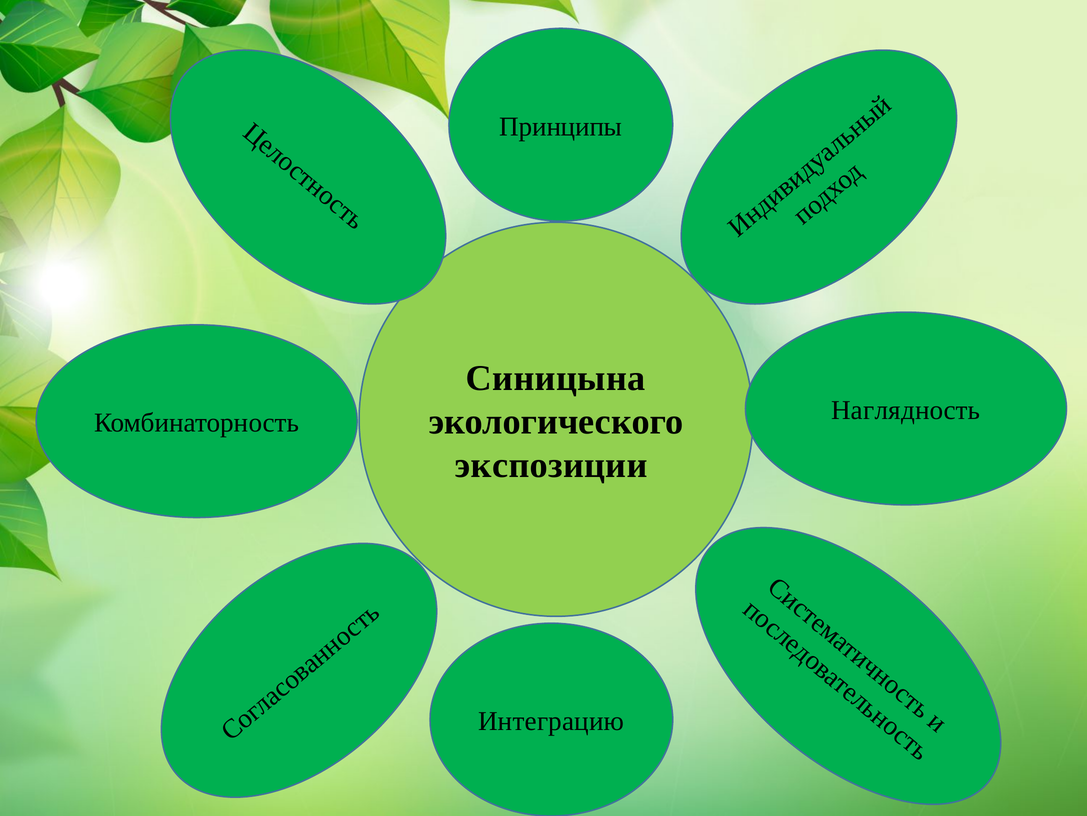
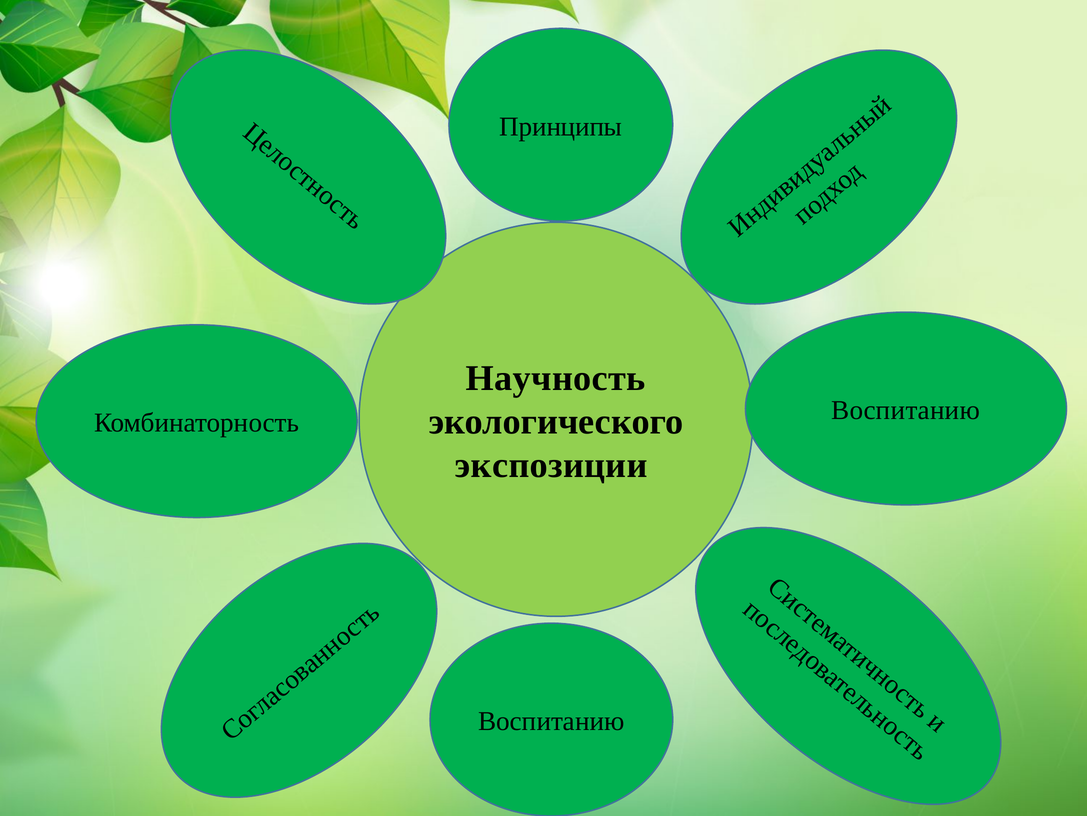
Синицына: Синицына -> Научность (556, 378)
Наглядность: Наглядность -> Воспитанию (906, 410)
Интеграцию: Интеграцию -> Воспитанию (551, 721)
